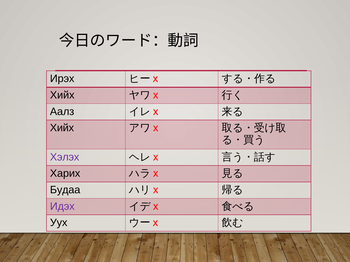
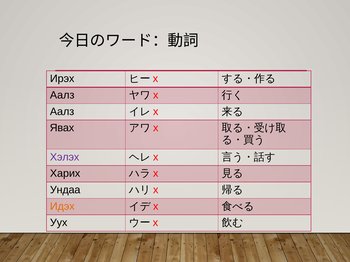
Хийх: Хийх -> Аалз (62, 95)
Хийх: Хийх -> Явах (62, 128)
Будаа: Будаа -> Ундаа (65, 190)
Идэх colour: purple -> orange (62, 207)
